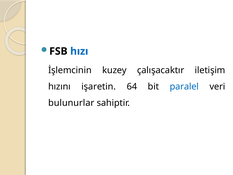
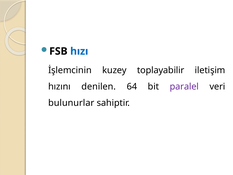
çalışacaktır: çalışacaktır -> toplayabilir (161, 70)
işaretin: işaretin -> denilen (99, 86)
paralel colour: blue -> purple (184, 86)
